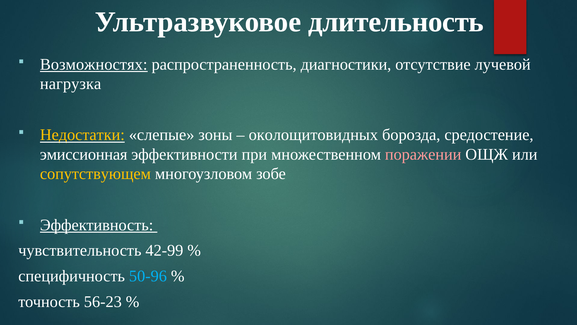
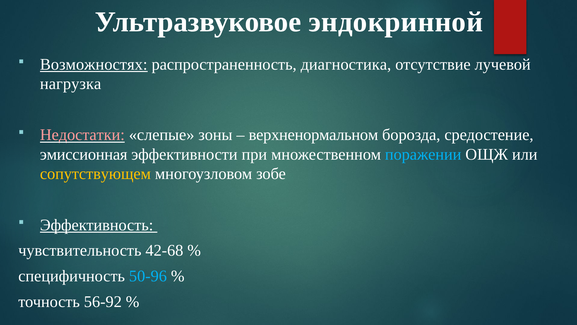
длительность: длительность -> эндокринной (396, 22)
диагностики: диагностики -> диагностика (346, 64)
Недостатки colour: yellow -> pink (82, 135)
околощитовидных: околощитовидных -> верхненормальном (313, 135)
поражении colour: pink -> light blue (423, 154)
42-99: 42-99 -> 42-68 (164, 250)
56-23: 56-23 -> 56-92 (103, 301)
